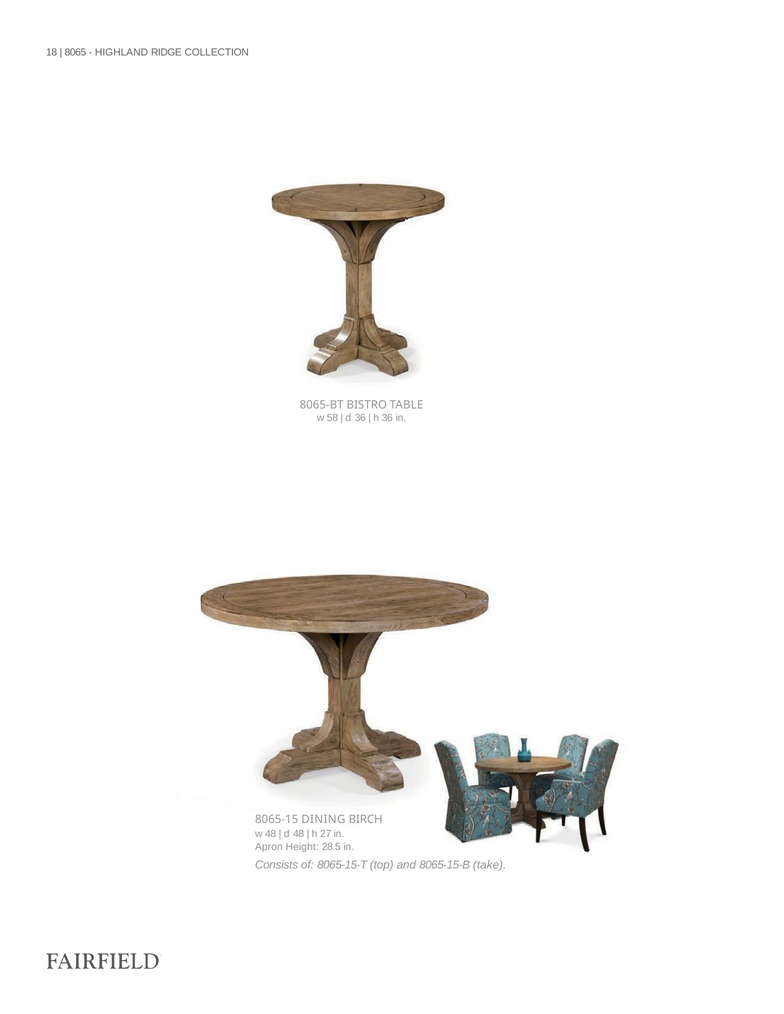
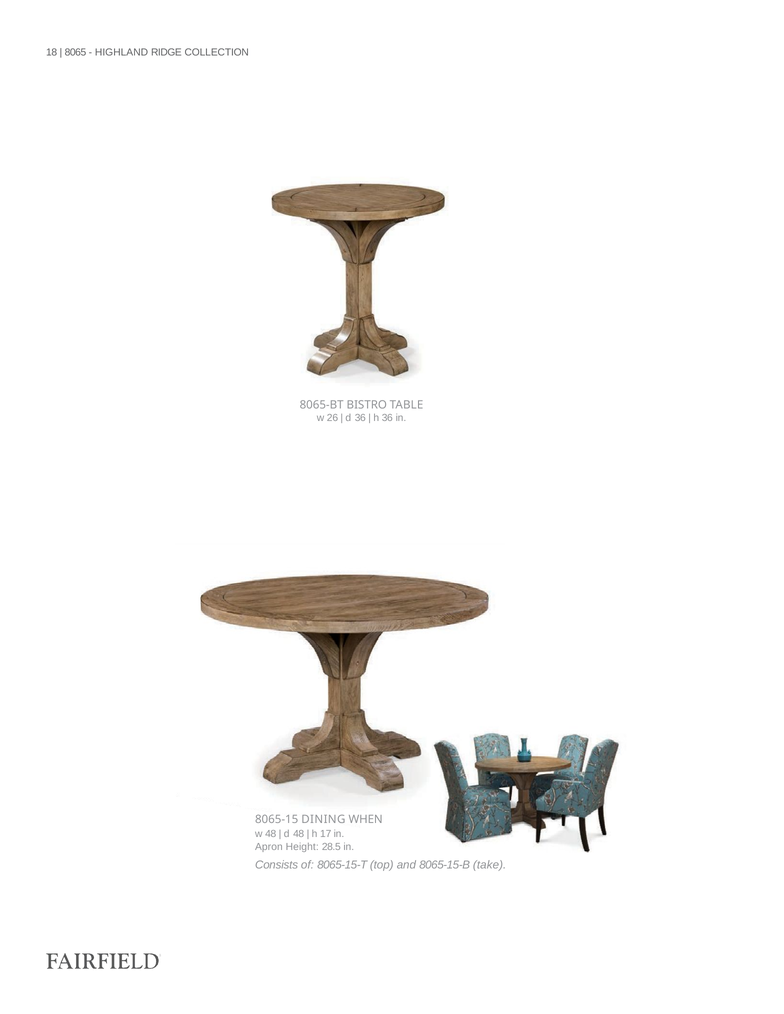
58: 58 -> 26 (332, 418)
BIRCH: BIRCH -> WHEN (366, 820)
27: 27 -> 17 (326, 834)
